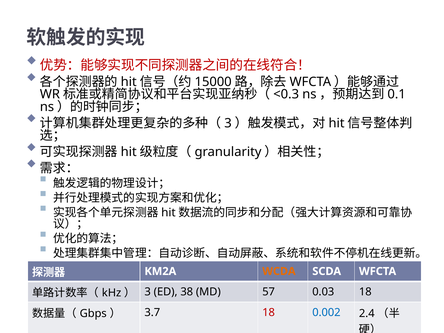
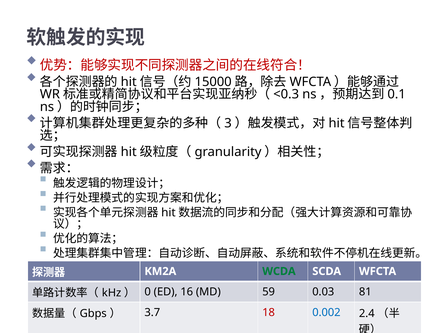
WCDA colour: orange -> green (279, 271)
3: 3 -> 0 (148, 292)
38: 38 -> 16 (187, 292)
57: 57 -> 59 (269, 292)
0.03 18: 18 -> 81 (365, 292)
